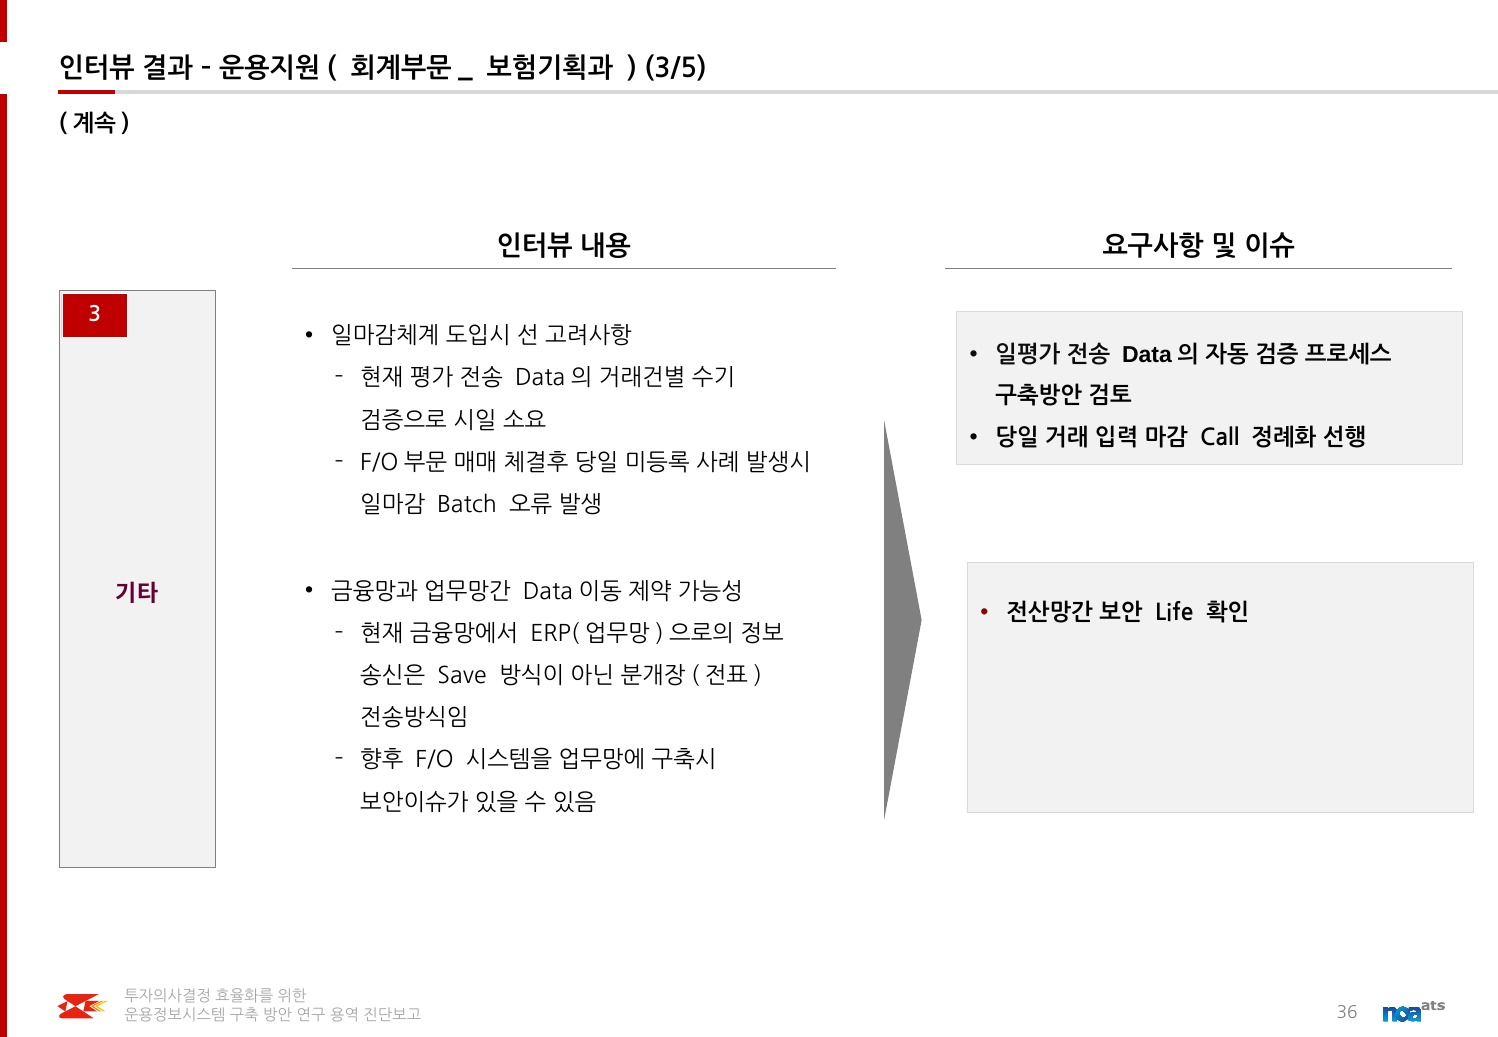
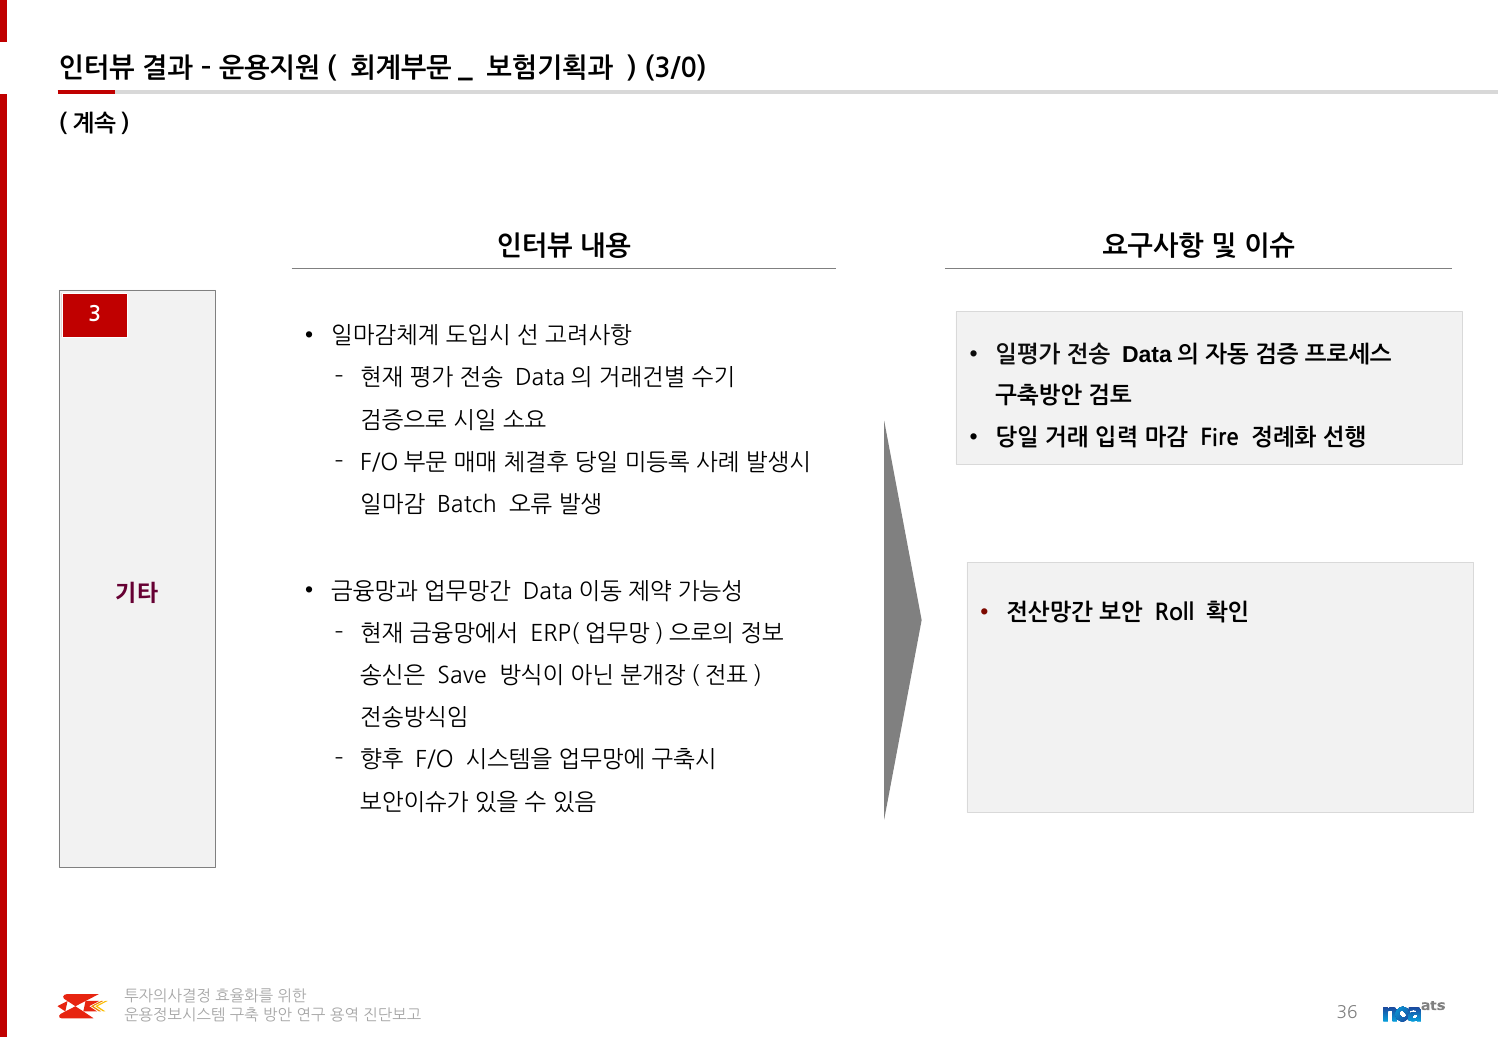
3/5: 3/5 -> 3/0 (676, 69)
Call: Call -> Fire (1220, 438)
Life: Life -> Roll (1174, 613)
